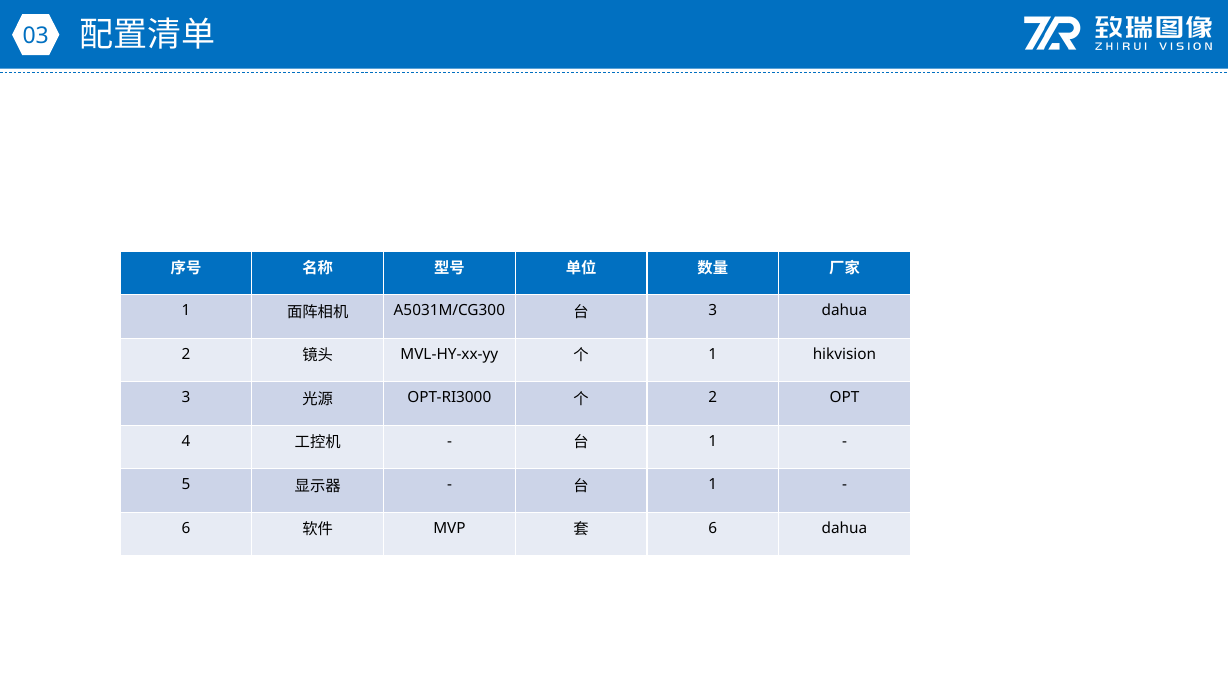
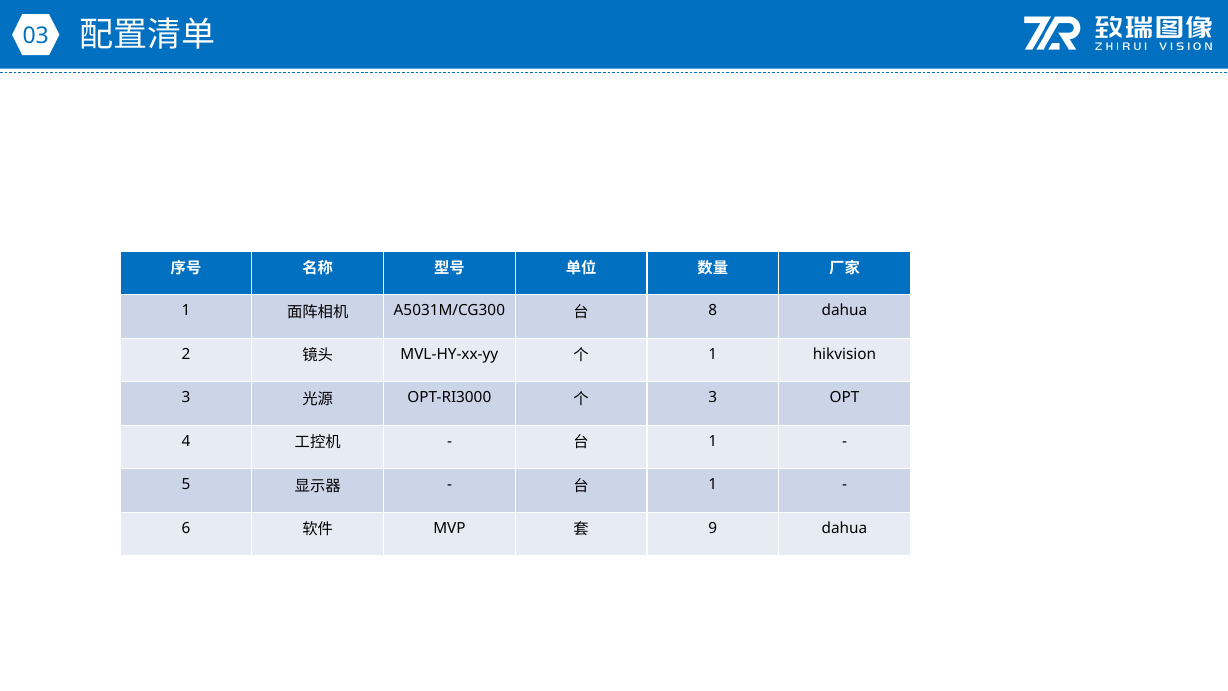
3: 3 -> 8 (713, 311)
2: 2 -> 3 (713, 398)
6: 6 -> 9 (713, 528)
